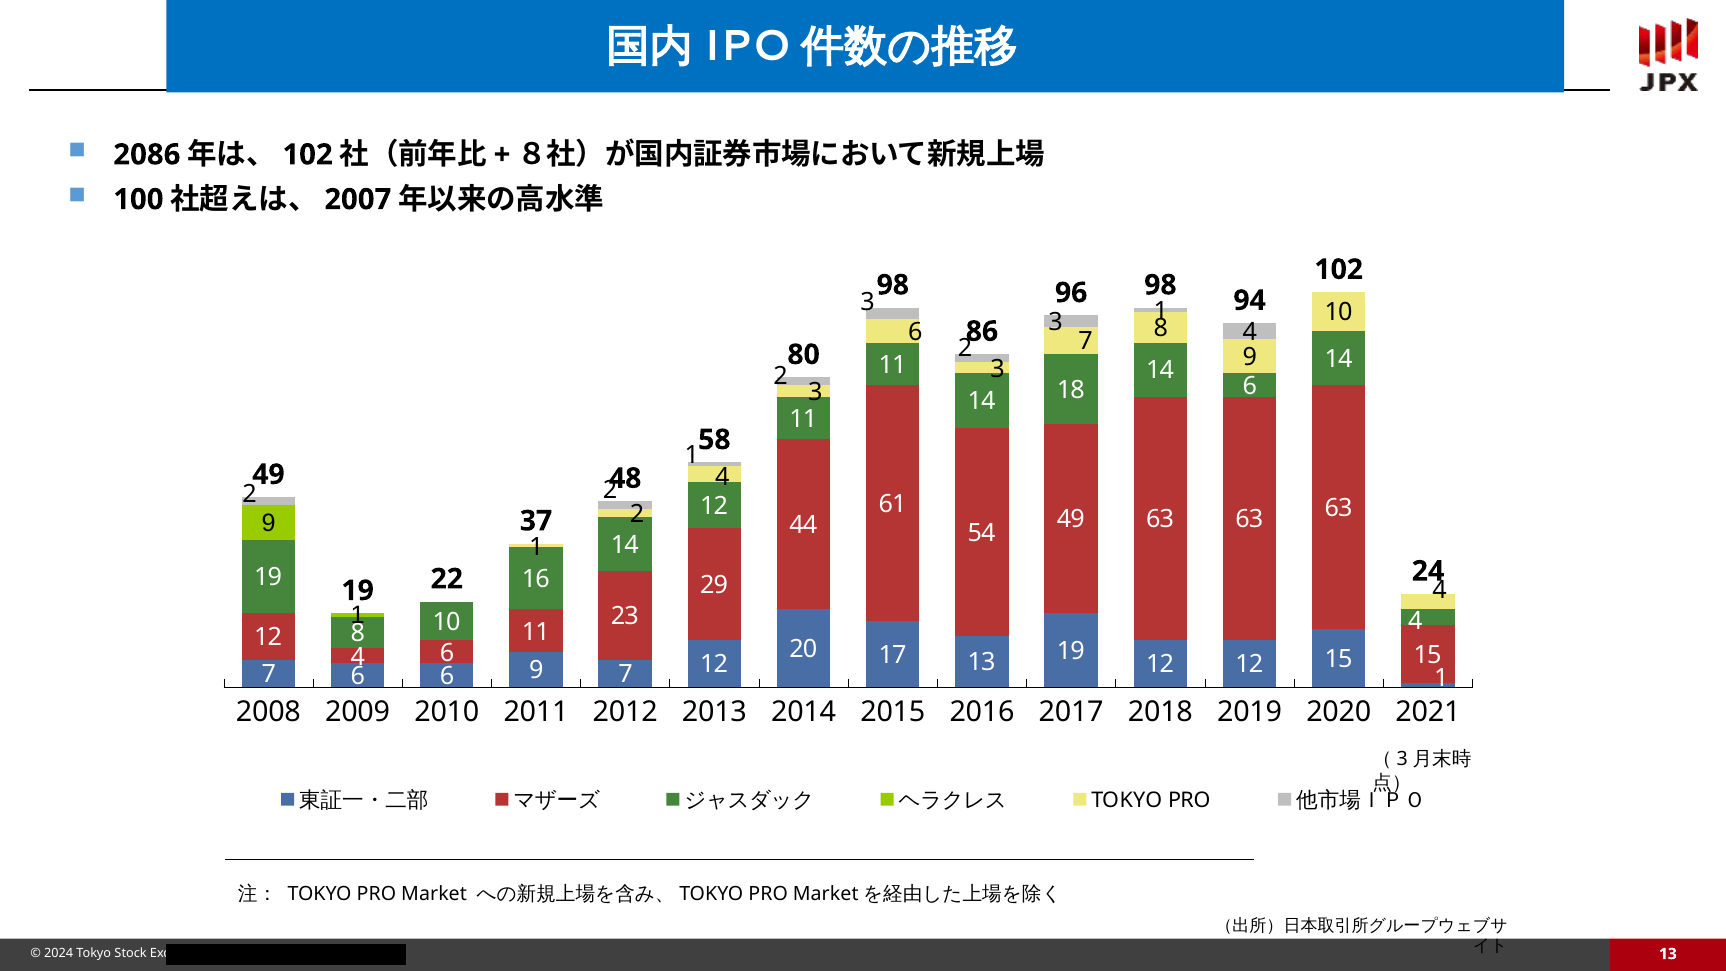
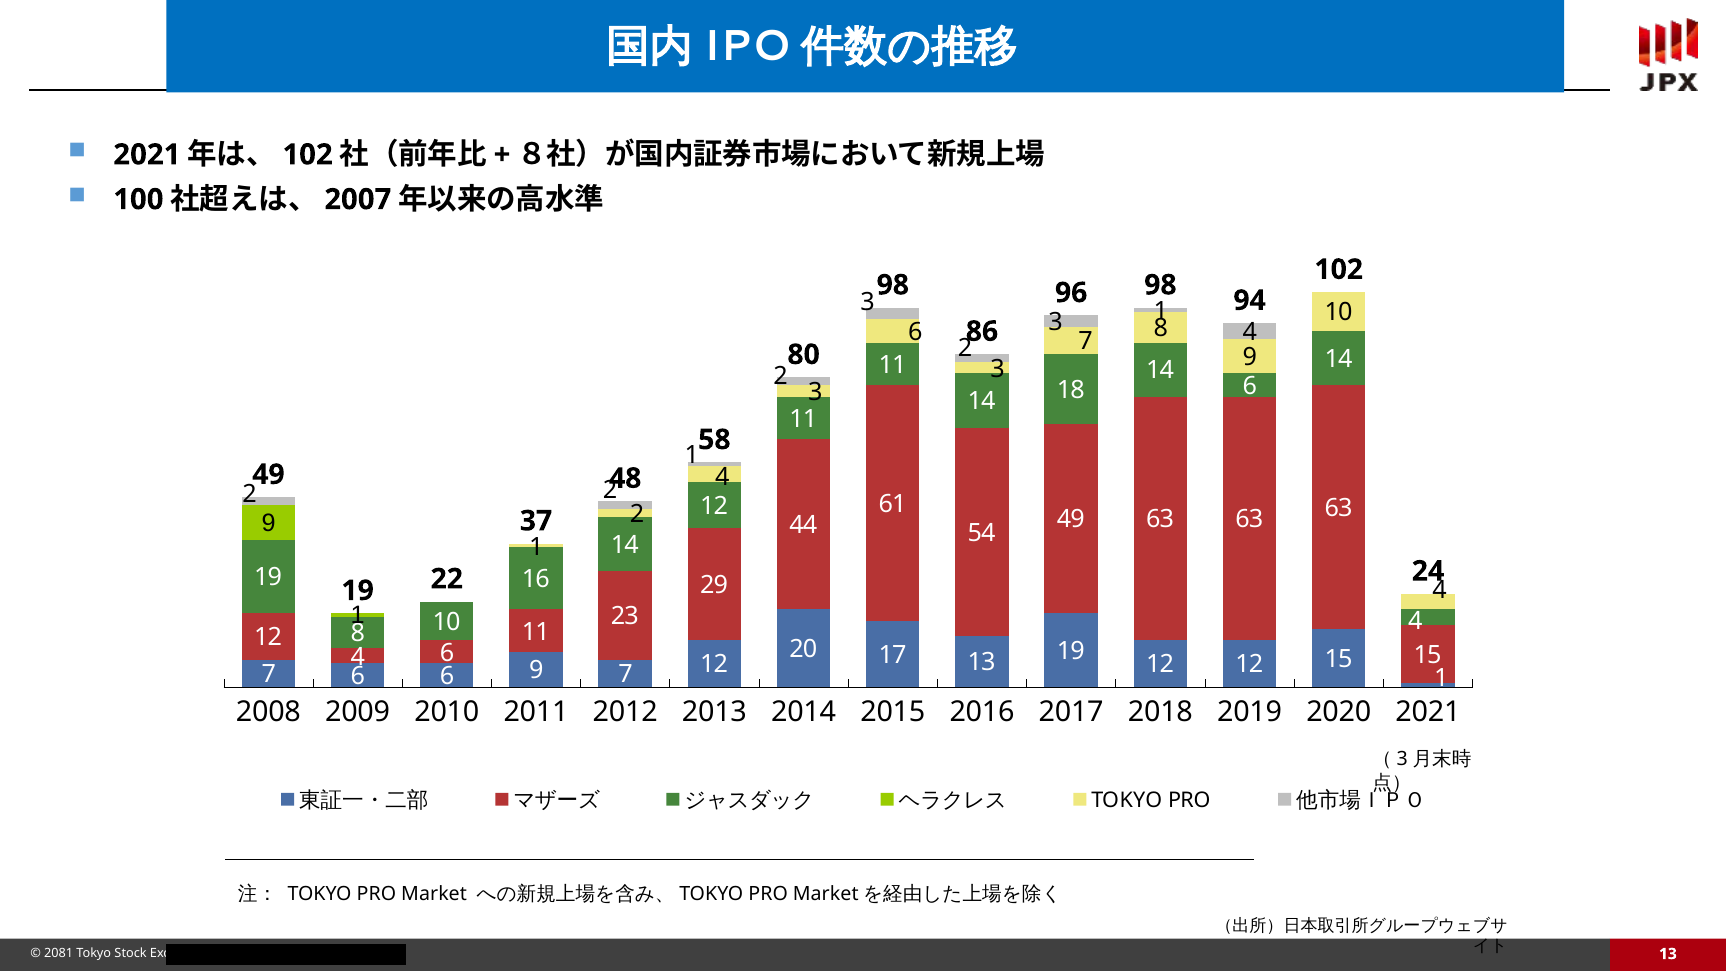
2086: 2086 -> 2021 (147, 155)
2024: 2024 -> 2081 (59, 953)
